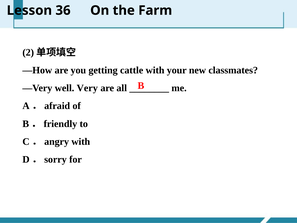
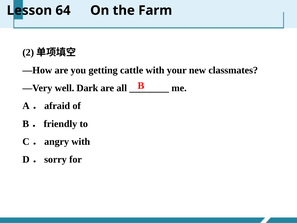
36: 36 -> 64 (63, 10)
Very: Very -> Dark (87, 88)
